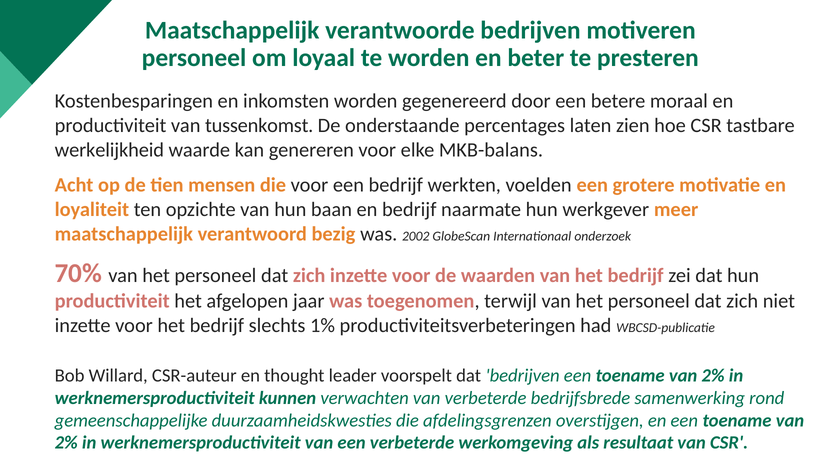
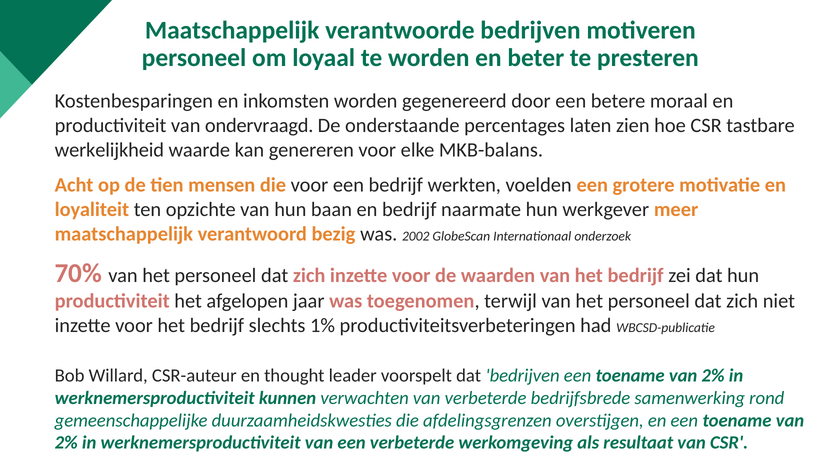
tussenkomst: tussenkomst -> ondervraagd (259, 126)
